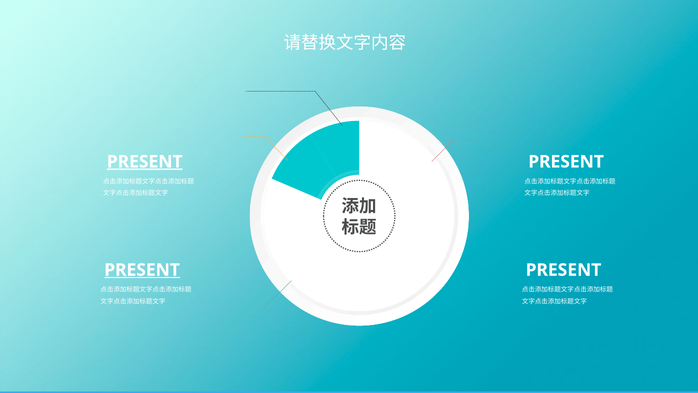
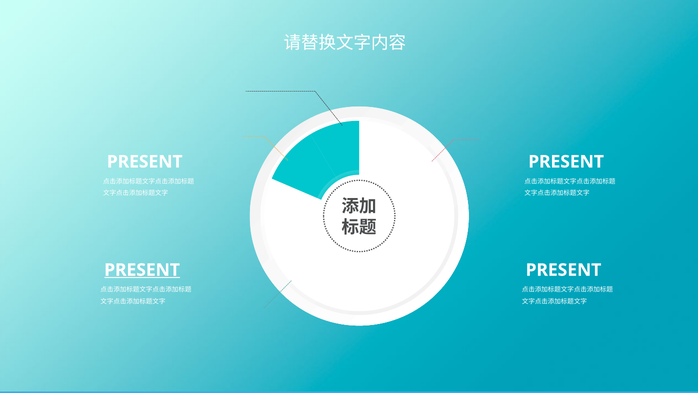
PRESENT underline: present -> none (145, 162)
